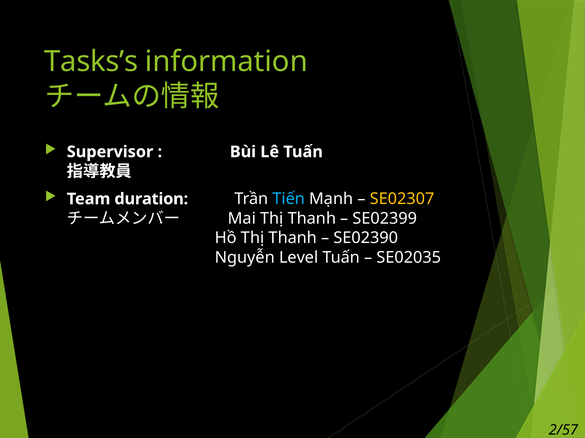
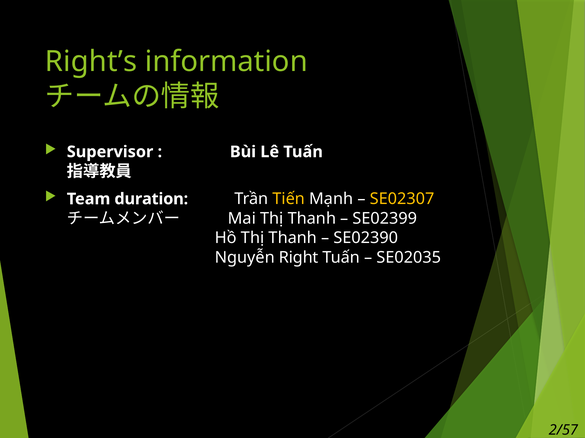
Tasks’s: Tasks’s -> Right’s (91, 62)
Tiến colour: light blue -> yellow (289, 199)
Level: Level -> Right (299, 258)
